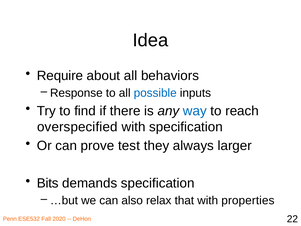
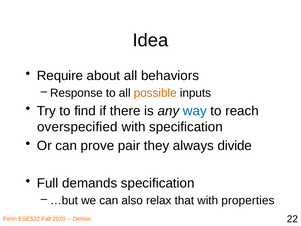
possible colour: blue -> orange (155, 93)
test: test -> pair (129, 146)
larger: larger -> divide (235, 146)
Bits: Bits -> Full (48, 183)
